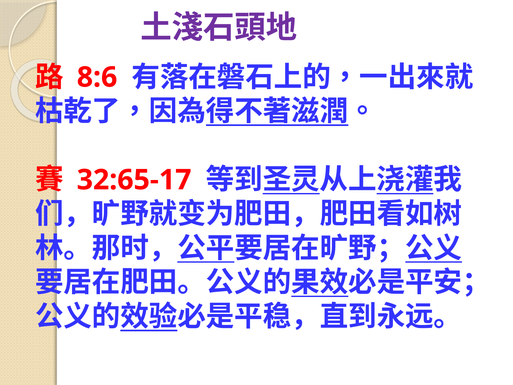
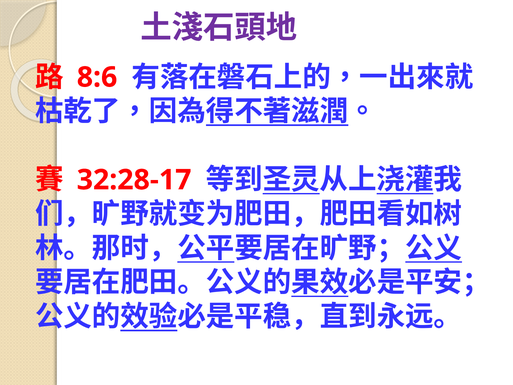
32:65-17: 32:65-17 -> 32:28-17 (134, 180)
